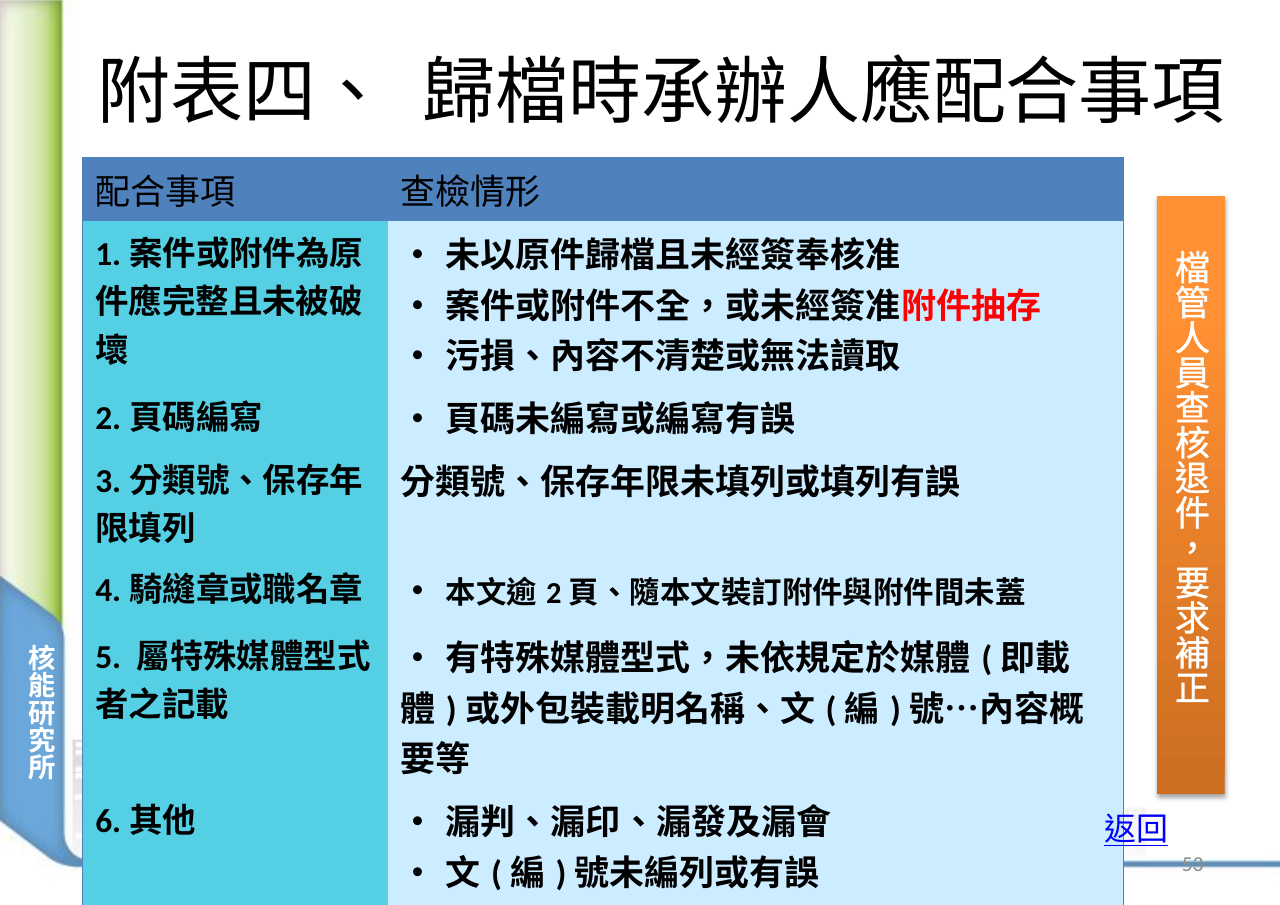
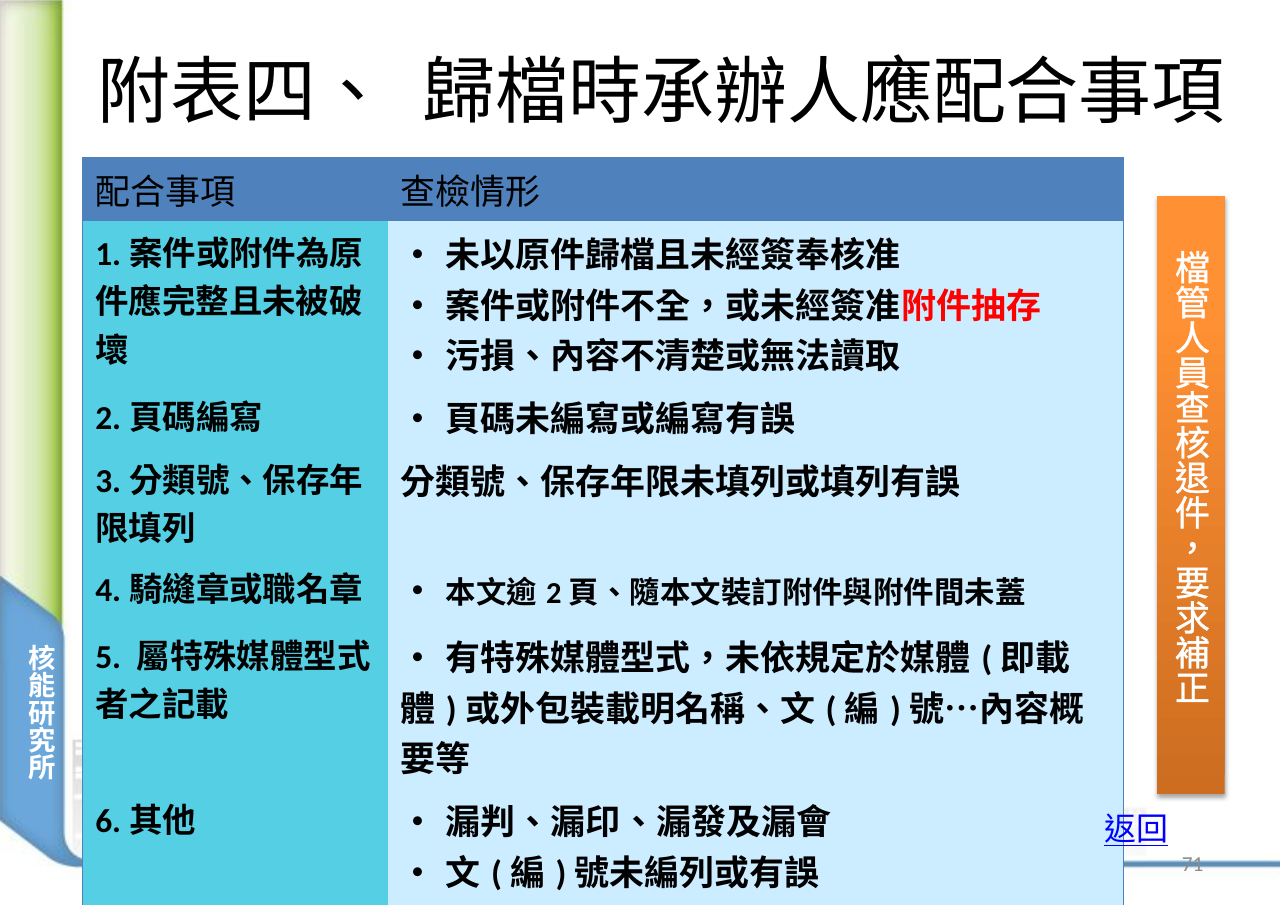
53: 53 -> 71 (1193, 864)
